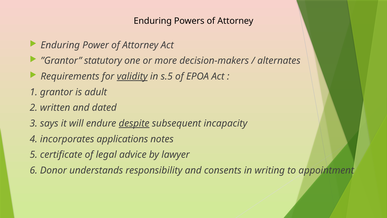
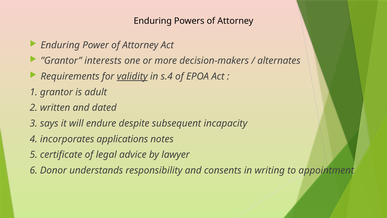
statutory: statutory -> interests (103, 61)
s.5: s.5 -> s.4 (167, 76)
despite underline: present -> none (134, 123)
